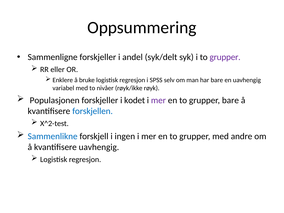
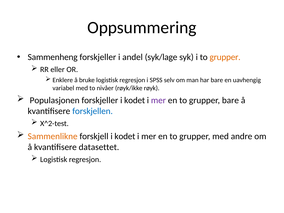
Sammenligne: Sammenligne -> Sammenheng (53, 57)
syk/delt: syk/delt -> syk/lage (161, 57)
grupper colour: purple -> orange (225, 57)
Sammenlikne colour: blue -> orange (53, 136)
forskjell i ingen: ingen -> kodet (125, 136)
kvantifisere uavhengig: uavhengig -> datasettet (99, 147)
